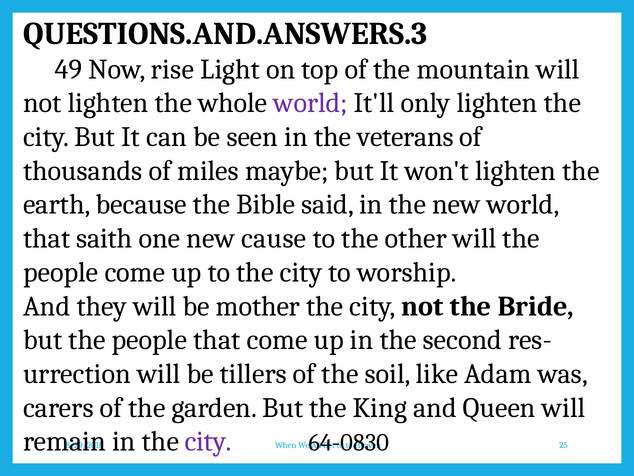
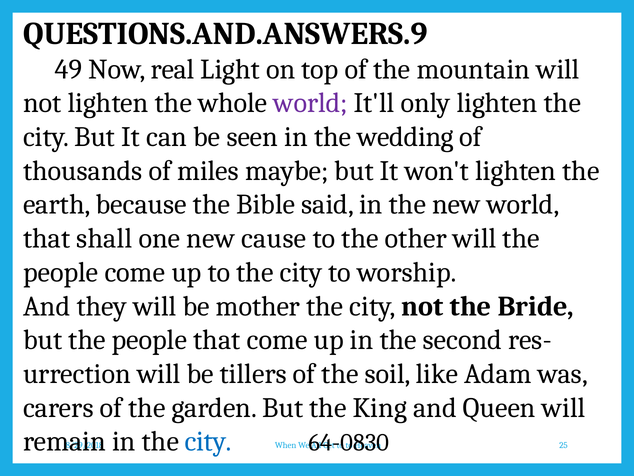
QUESTIONS.AND.ANSWERS.3: QUESTIONS.AND.ANSWERS.3 -> QUESTIONS.AND.ANSWERS.9 (225, 33)
rise: rise -> real (173, 69)
veterans: veterans -> wedding (406, 137)
saith: saith -> shall (104, 238)
city colour: purple -> blue (208, 441)
